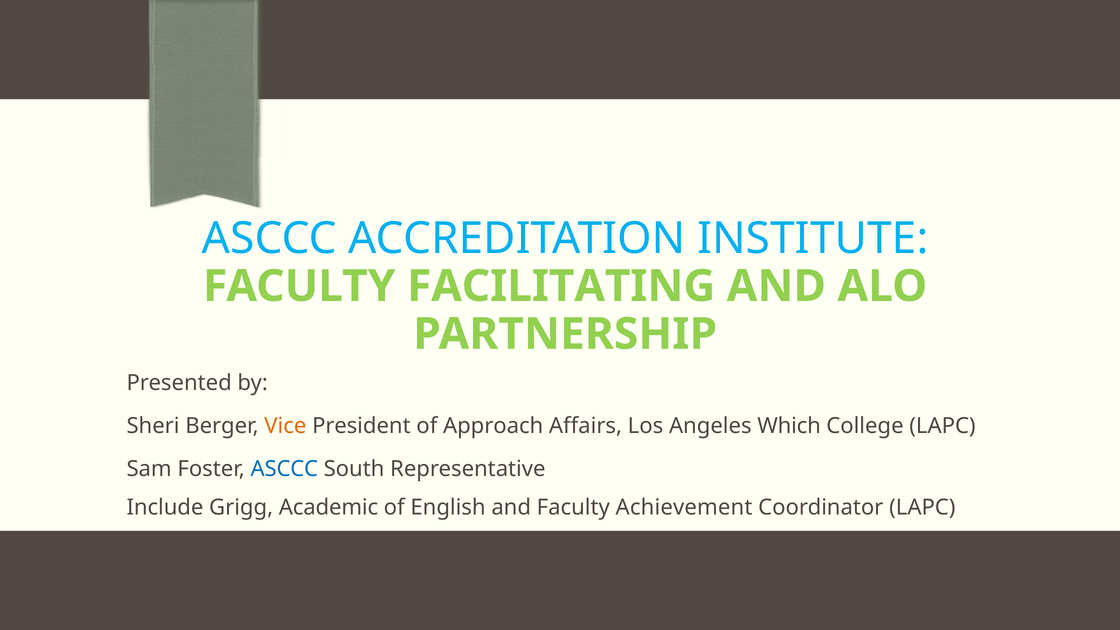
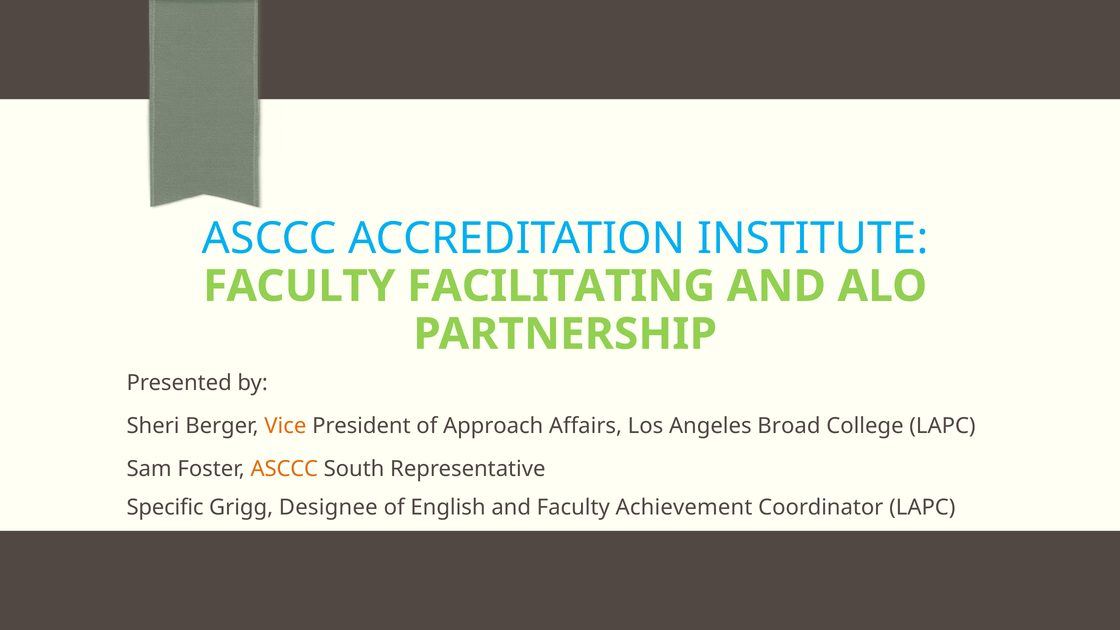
Which: Which -> Broad (789, 426)
ASCCC colour: blue -> orange (284, 469)
Include: Include -> Specific (165, 507)
Academic: Academic -> Designee (328, 507)
